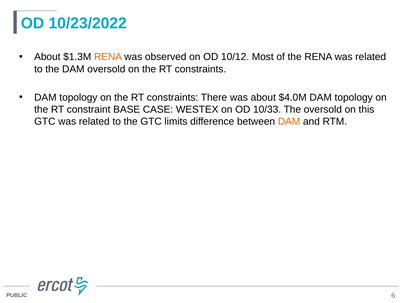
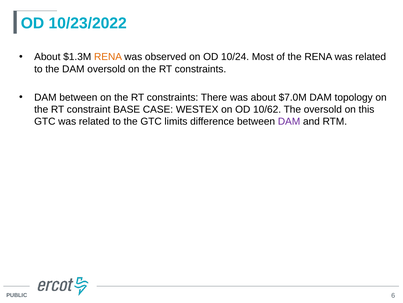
10/12: 10/12 -> 10/24 (235, 57)
topology: topology -> between (78, 97)
$4.0M: $4.0M -> $7.0M (293, 97)
10/33: 10/33 -> 10/62 (267, 109)
DAM colour: orange -> purple (289, 121)
